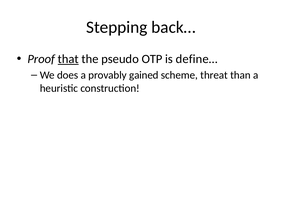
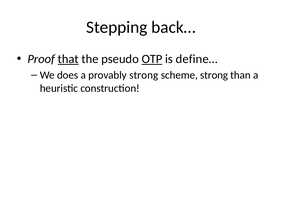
OTP underline: none -> present (152, 59)
provably gained: gained -> strong (144, 75)
scheme threat: threat -> strong (214, 75)
